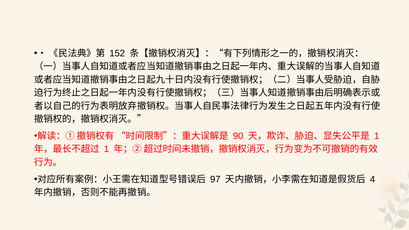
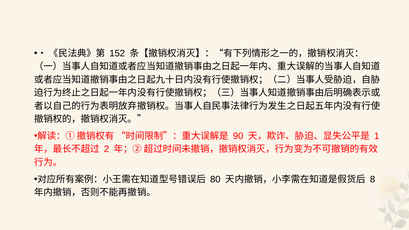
1: 1 -> 2 (106, 149)
97: 97 -> 80 (215, 179)
4: 4 -> 8 (373, 179)
